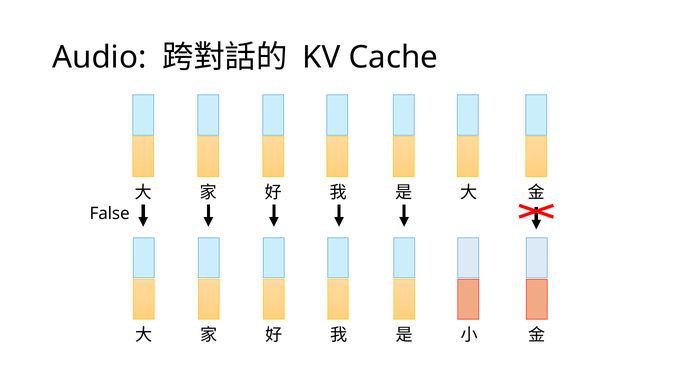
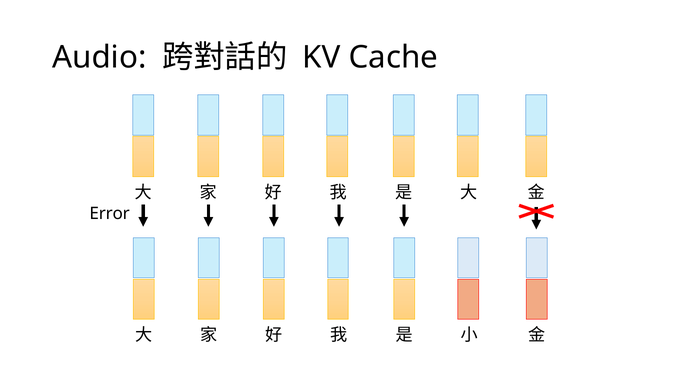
False: False -> Error (110, 213)
